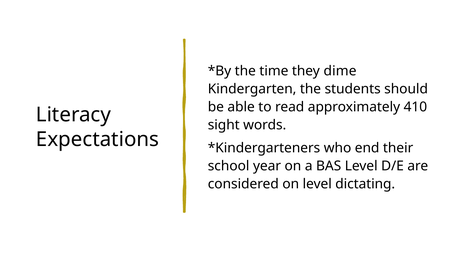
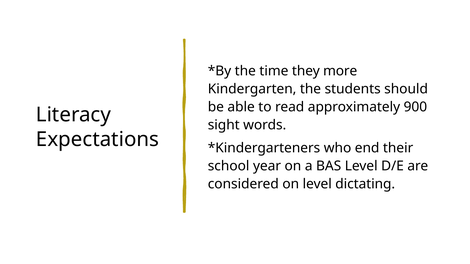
dime: dime -> more (340, 71)
410: 410 -> 900 (415, 107)
